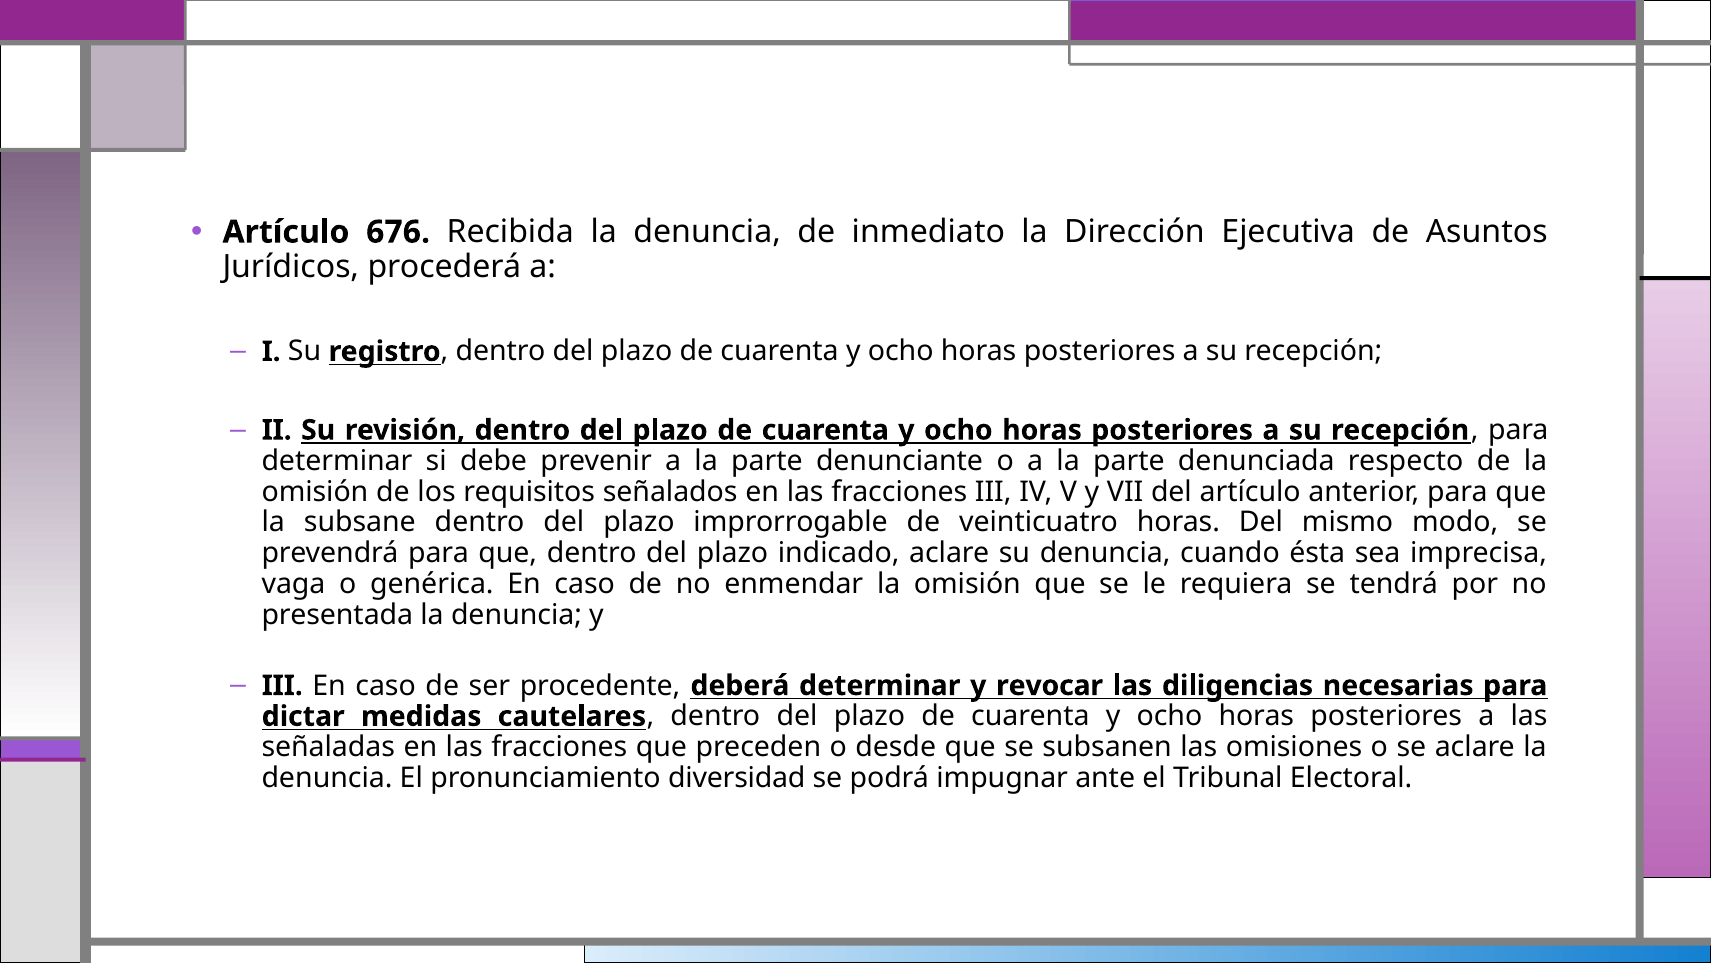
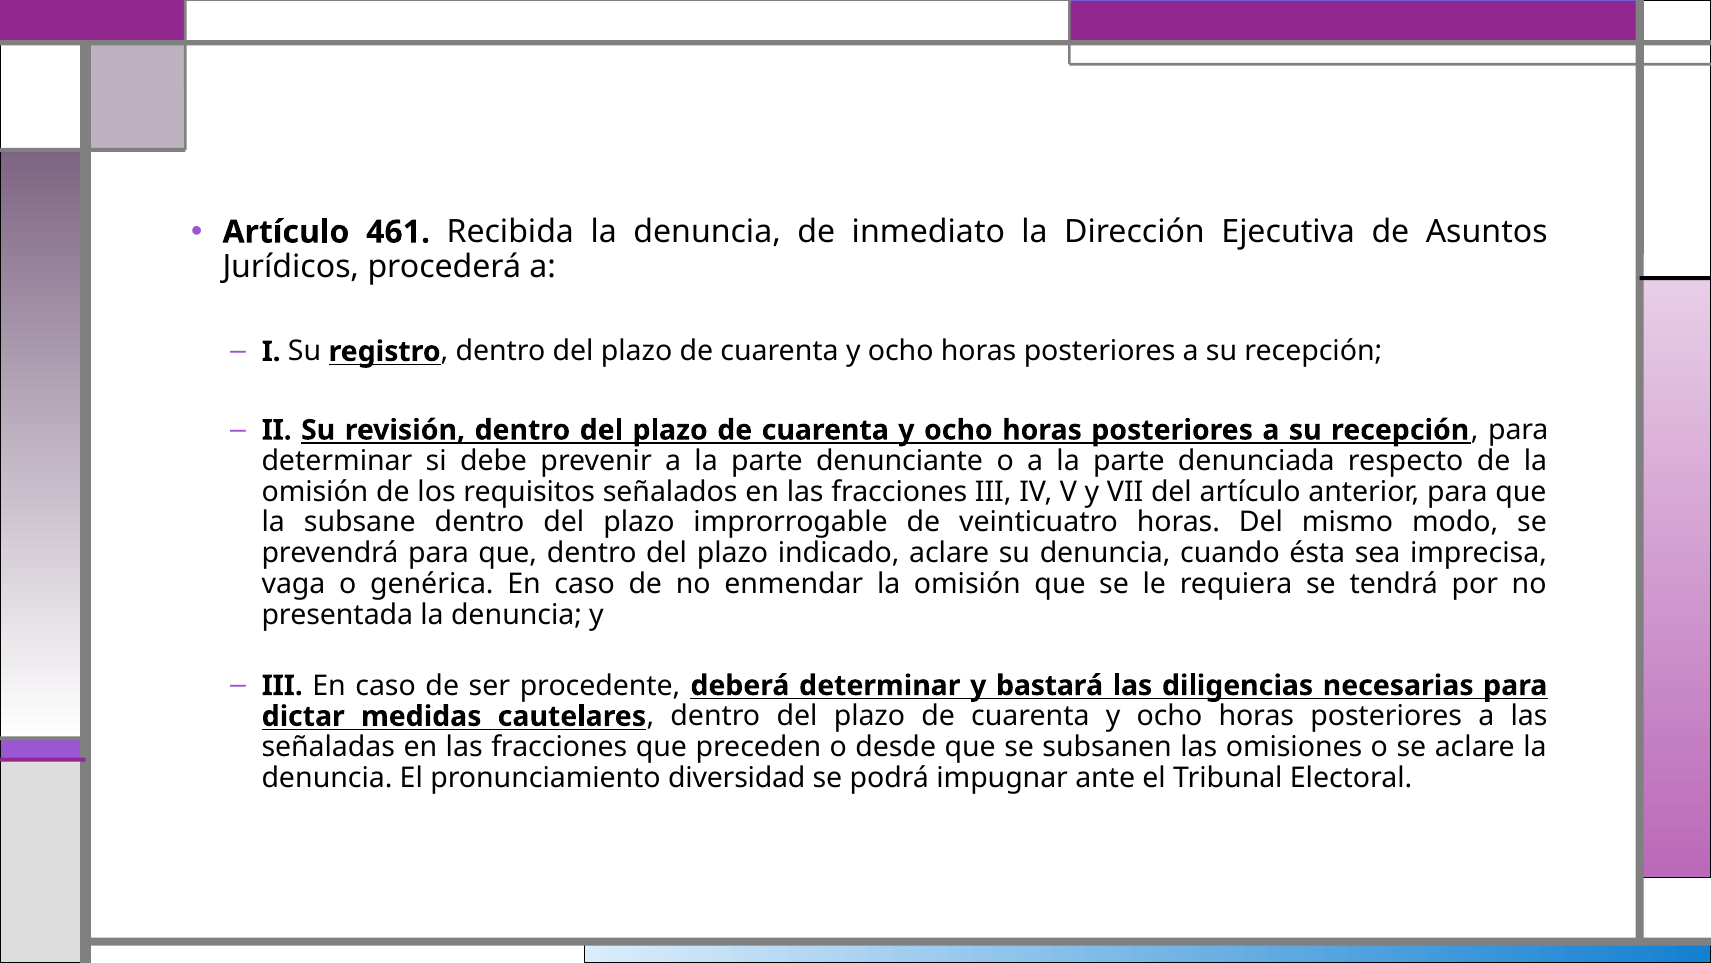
676: 676 -> 461 (398, 232)
revocar: revocar -> bastará (1050, 685)
